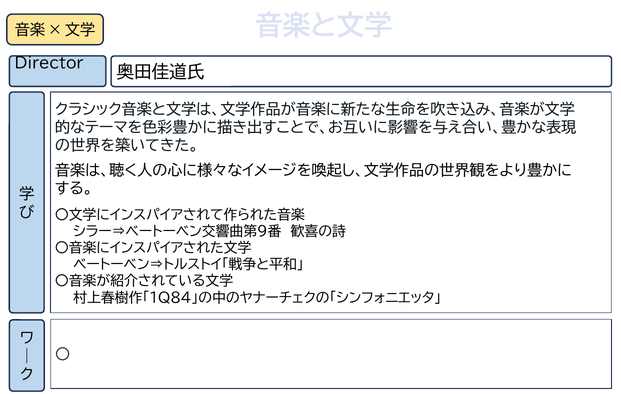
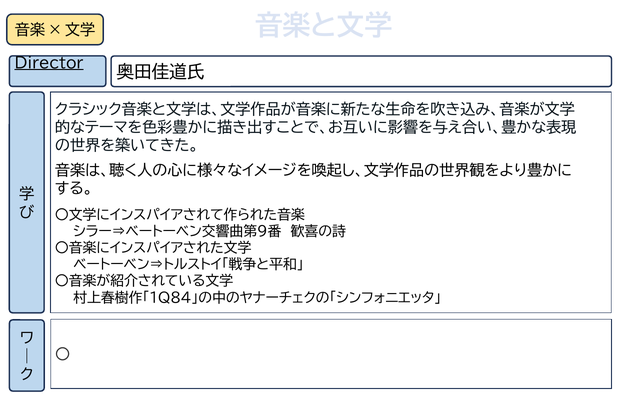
Director underline: none -> present (49, 63)
